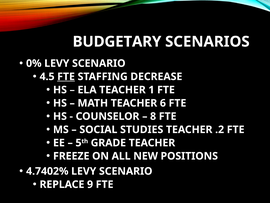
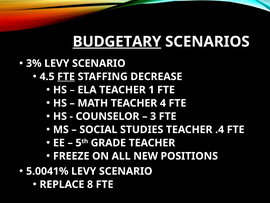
BUDGETARY underline: none -> present (117, 42)
0%: 0% -> 3% (34, 63)
6: 6 -> 4 (163, 103)
8: 8 -> 3 (153, 116)
.2: .2 -> .4 (220, 129)
4.7402%: 4.7402% -> 5.0041% (47, 171)
9: 9 -> 8 (90, 184)
